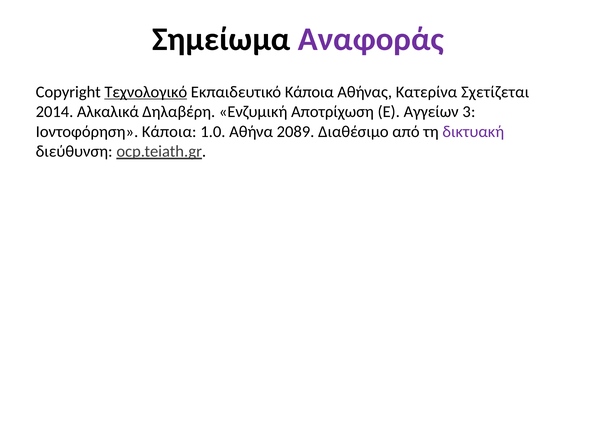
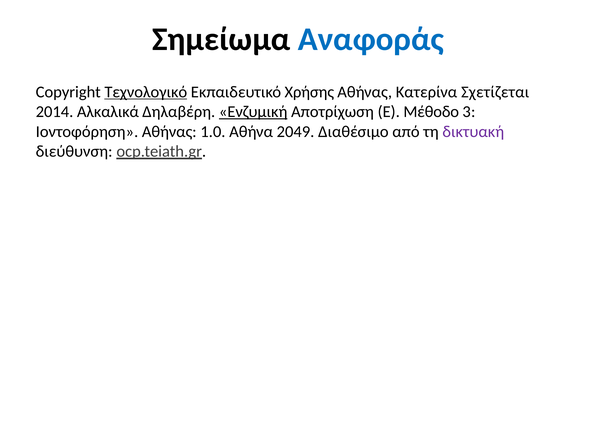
Αναφοράς colour: purple -> blue (371, 39)
Εκπαιδευτικό Κάποια: Κάποια -> Χρήσης (309, 92)
Ενζυμική underline: none -> present (253, 112)
Αγγείων: Αγγείων -> Μέθοδο (431, 112)
Ιοντοφόρηση Κάποια: Κάποια -> Αθήνας (169, 132)
2089: 2089 -> 2049 (296, 132)
